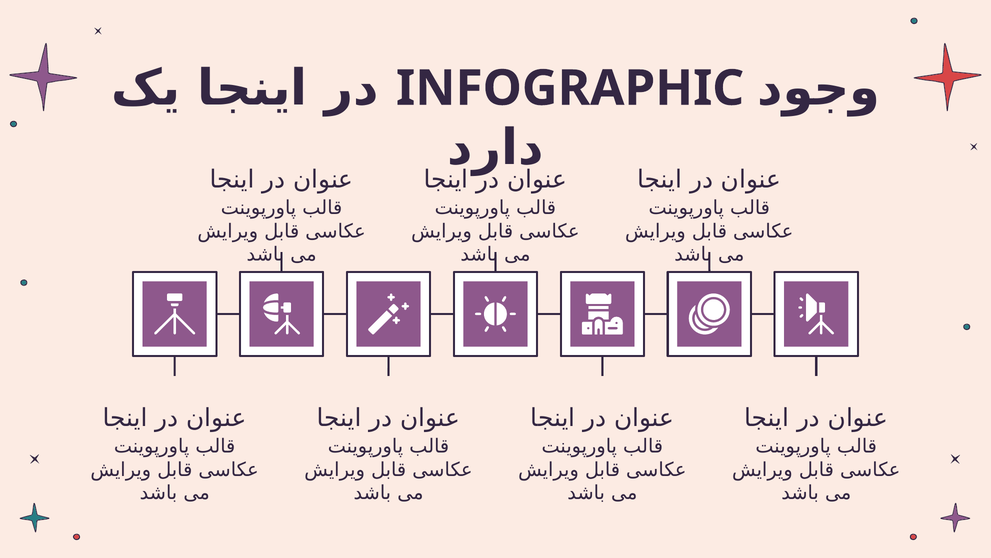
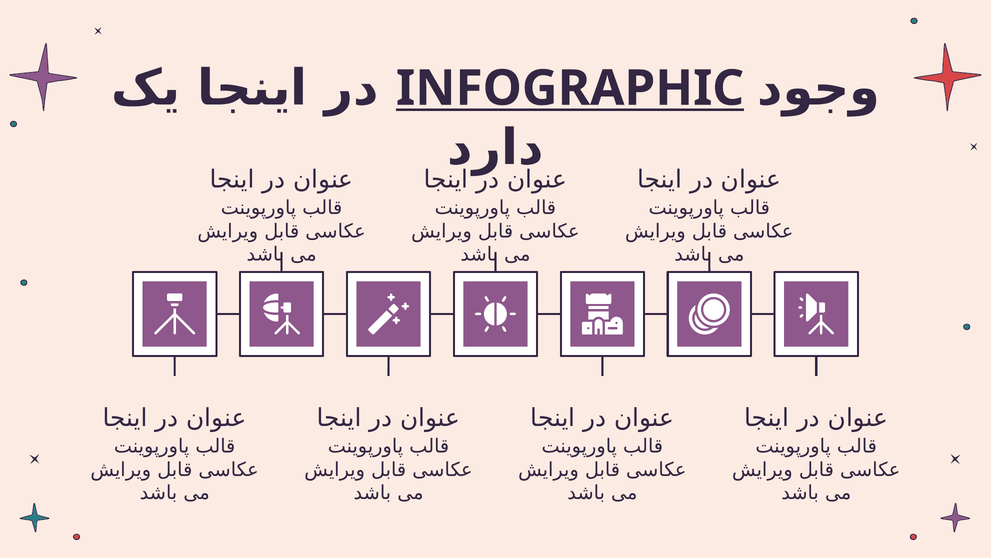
INFOGRAPHIC underline: none -> present (570, 88)
